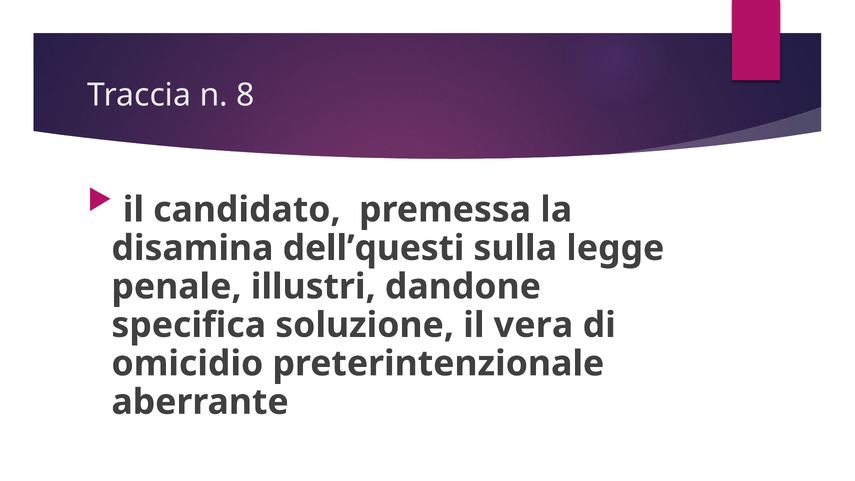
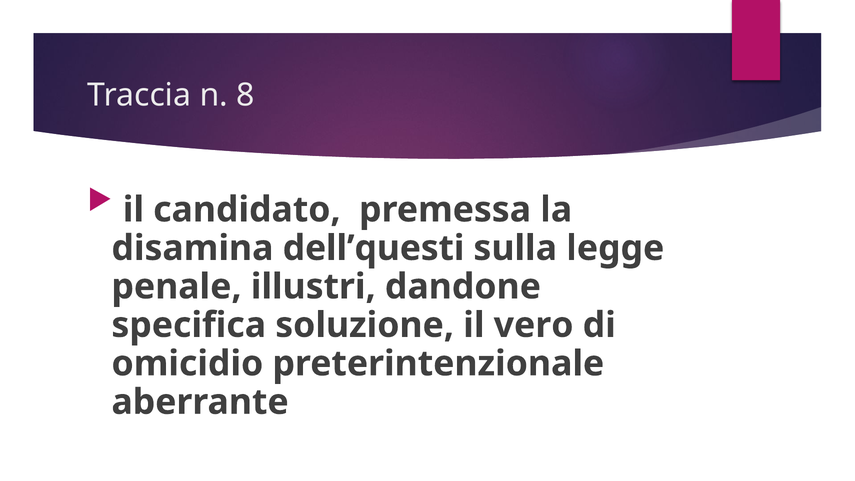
vera: vera -> vero (534, 325)
